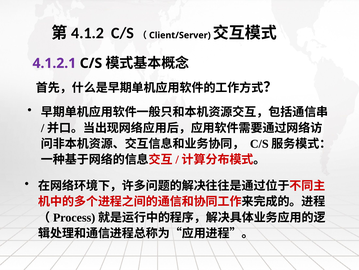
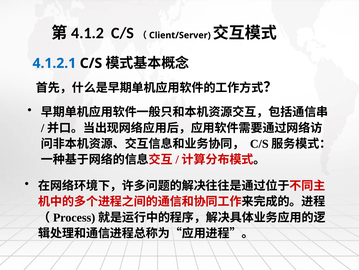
4.1.2.1 colour: purple -> blue (54, 63)
